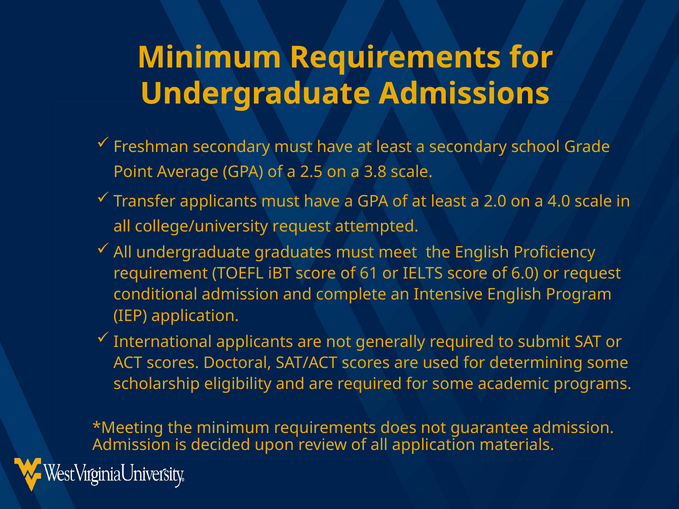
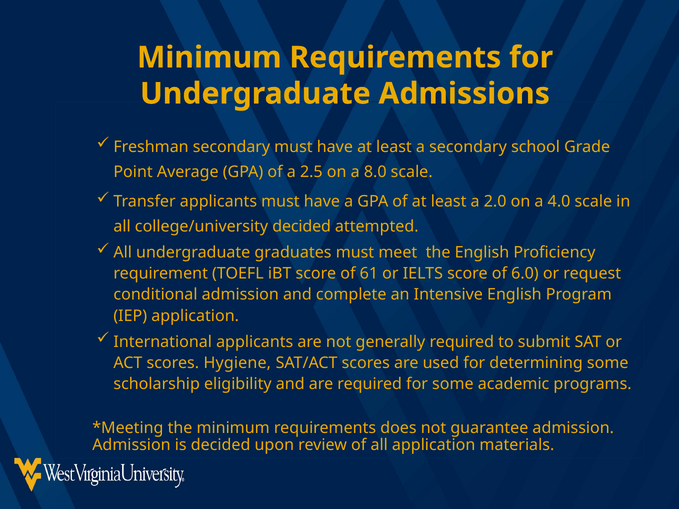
3.8: 3.8 -> 8.0 (375, 172)
college/university request: request -> decided (302, 227)
Doctoral: Doctoral -> Hygiene (237, 363)
